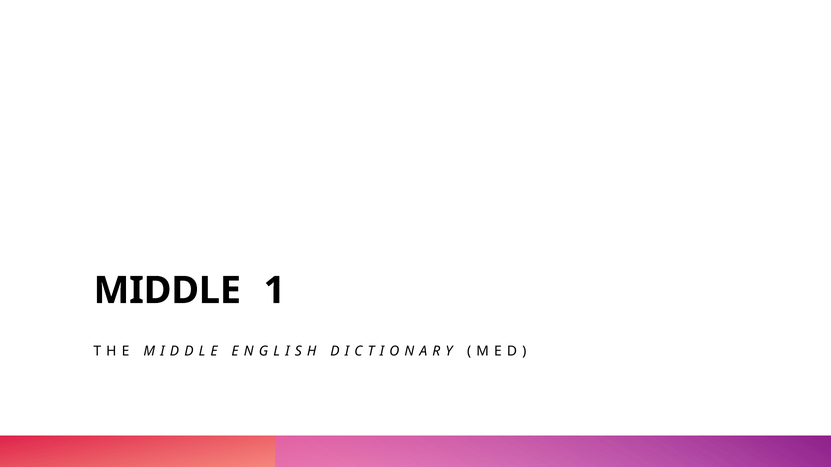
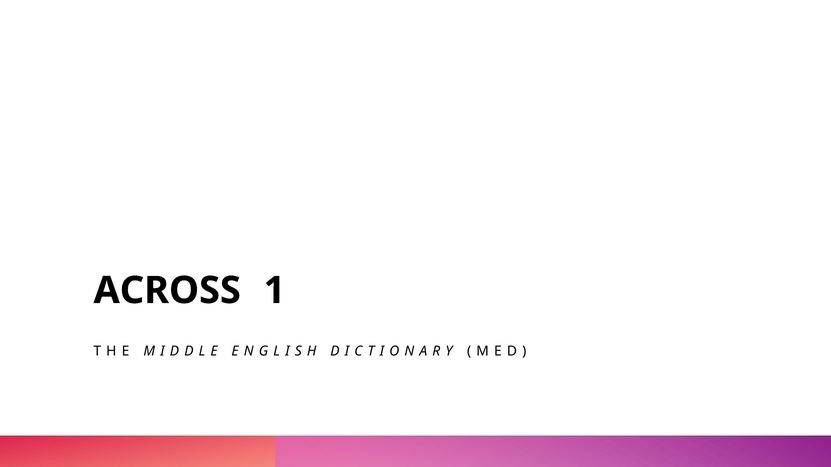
MIDDLE: MIDDLE -> ACROSS (167, 291)
